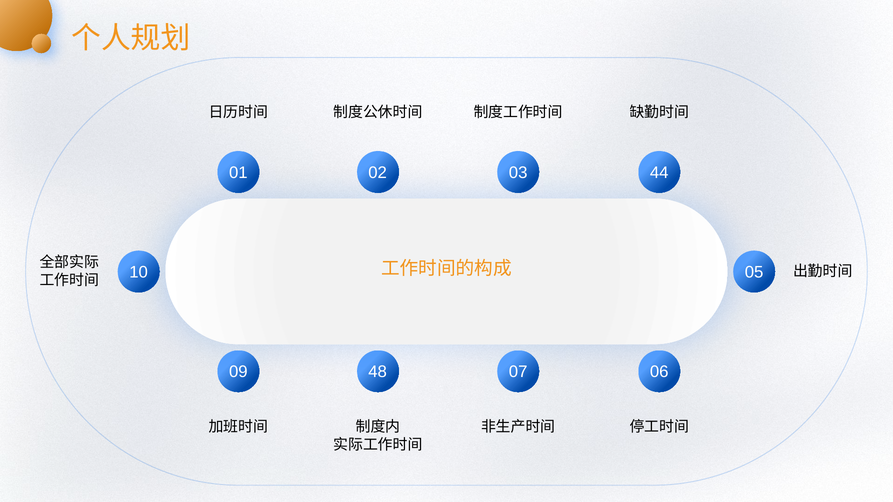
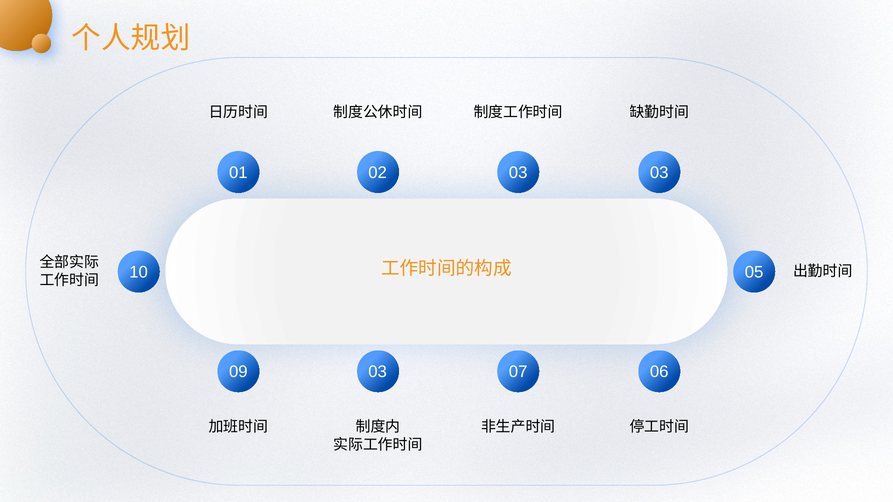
03 44: 44 -> 03 (659, 173)
09 48: 48 -> 03 (378, 372)
